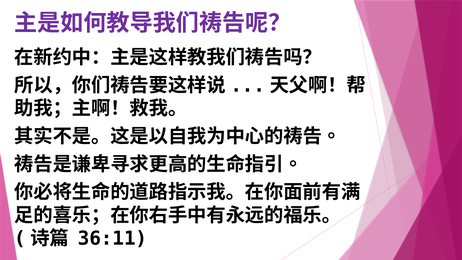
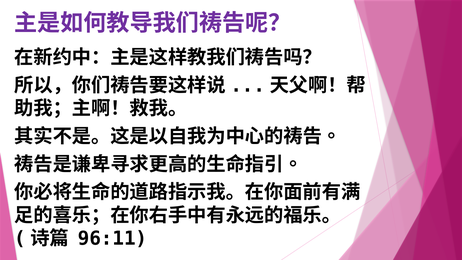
36:11: 36:11 -> 96:11 (113, 238)
